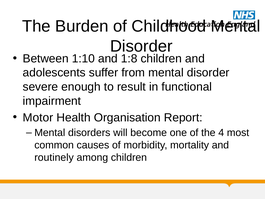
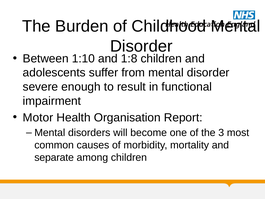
4: 4 -> 3 (221, 133)
routinely: routinely -> separate (54, 157)
